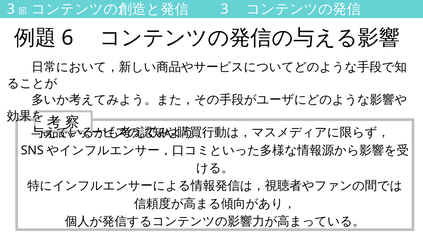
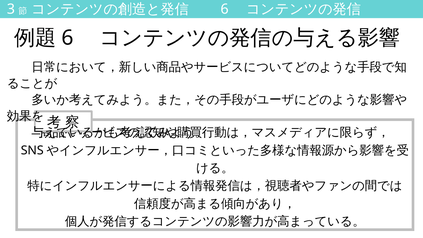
3: 3 -> 6 (225, 9)
